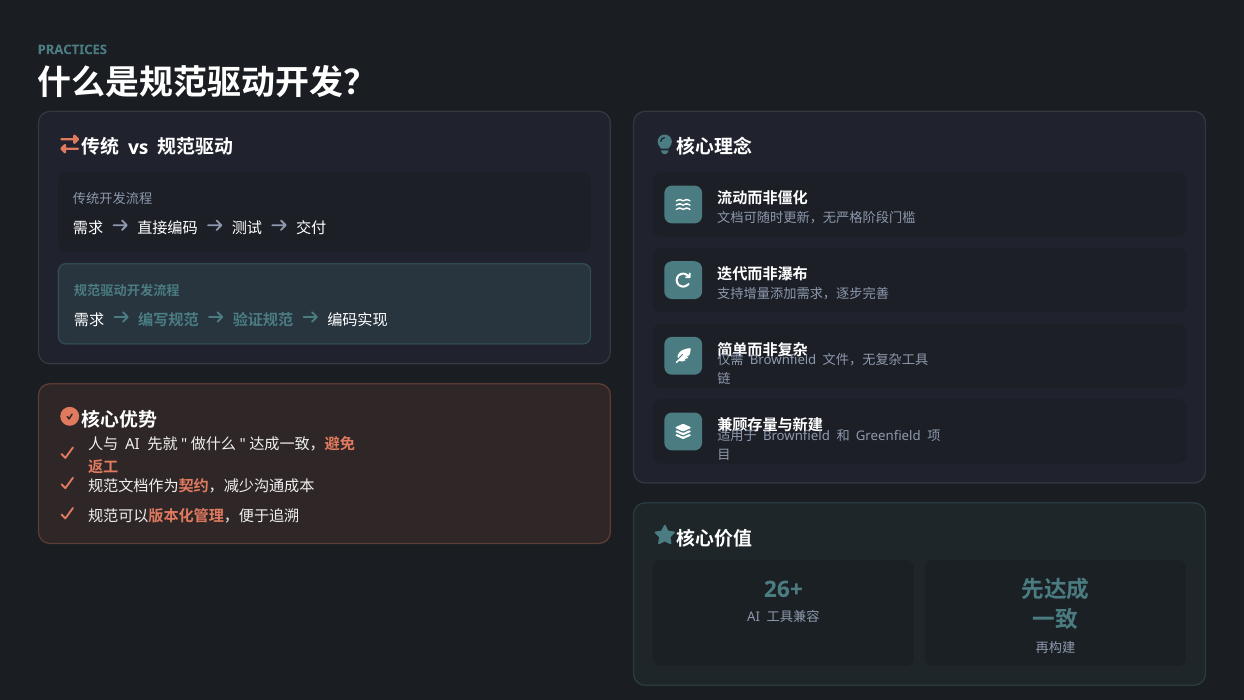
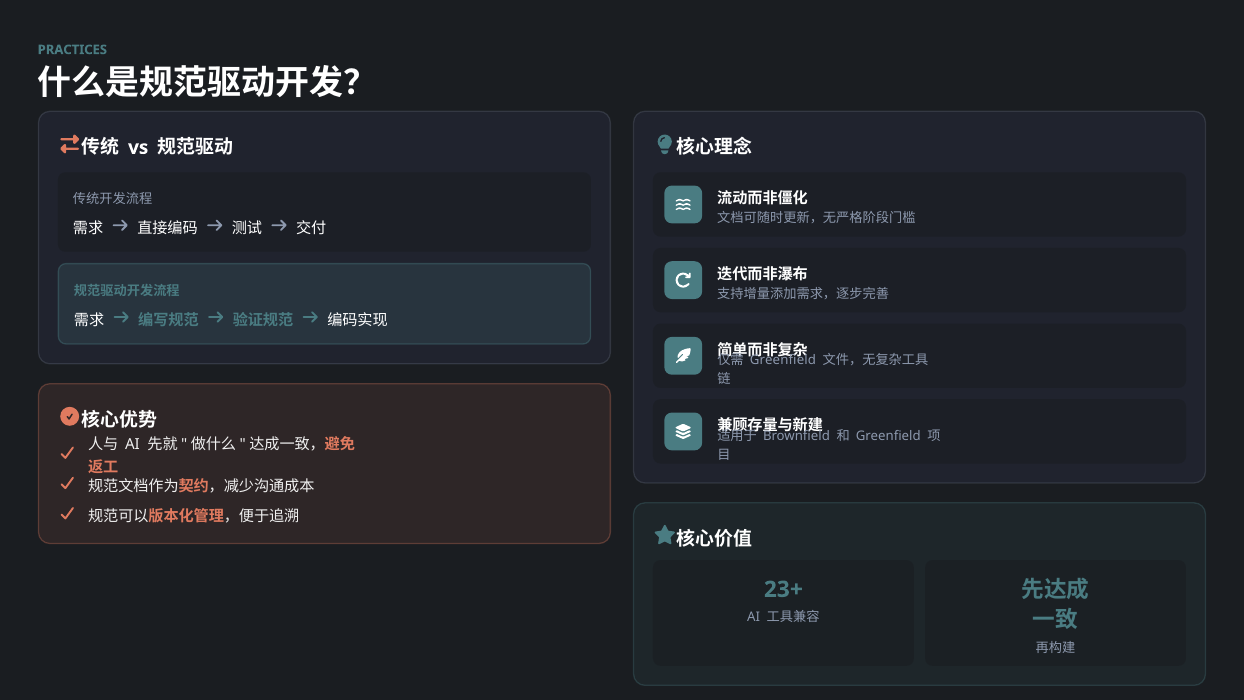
Brownfield: Brownfield -> Greenfield (783, 360)
26+: 26+ -> 23+ (783, 589)
